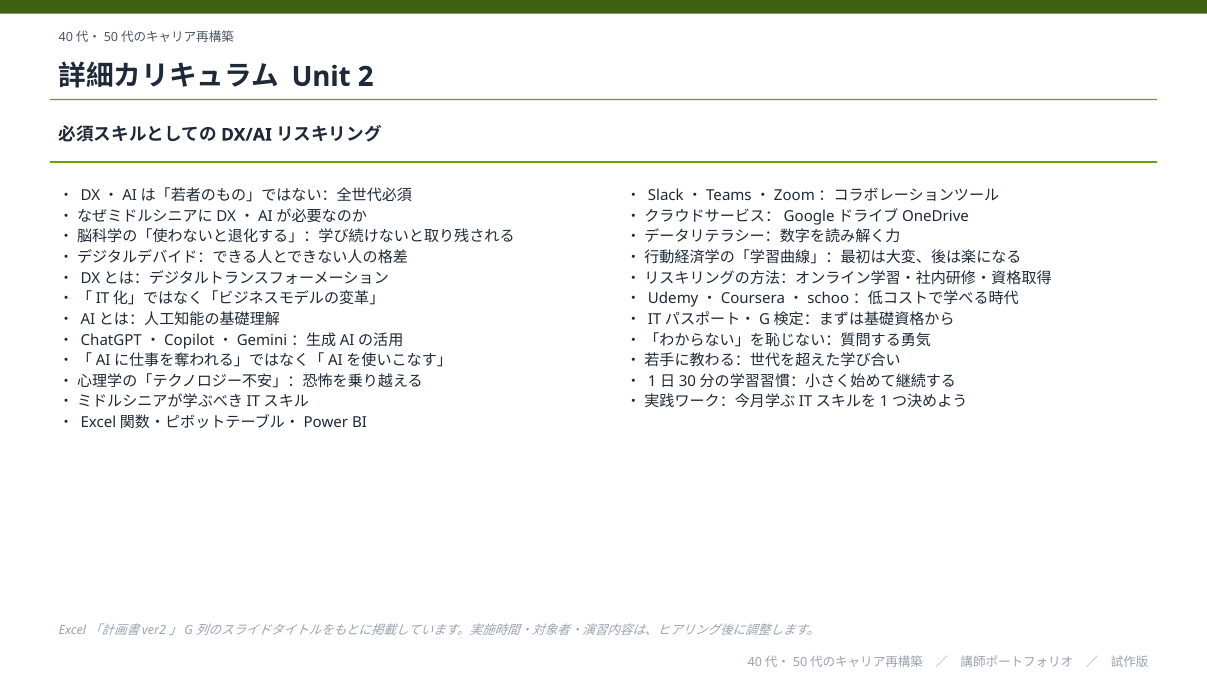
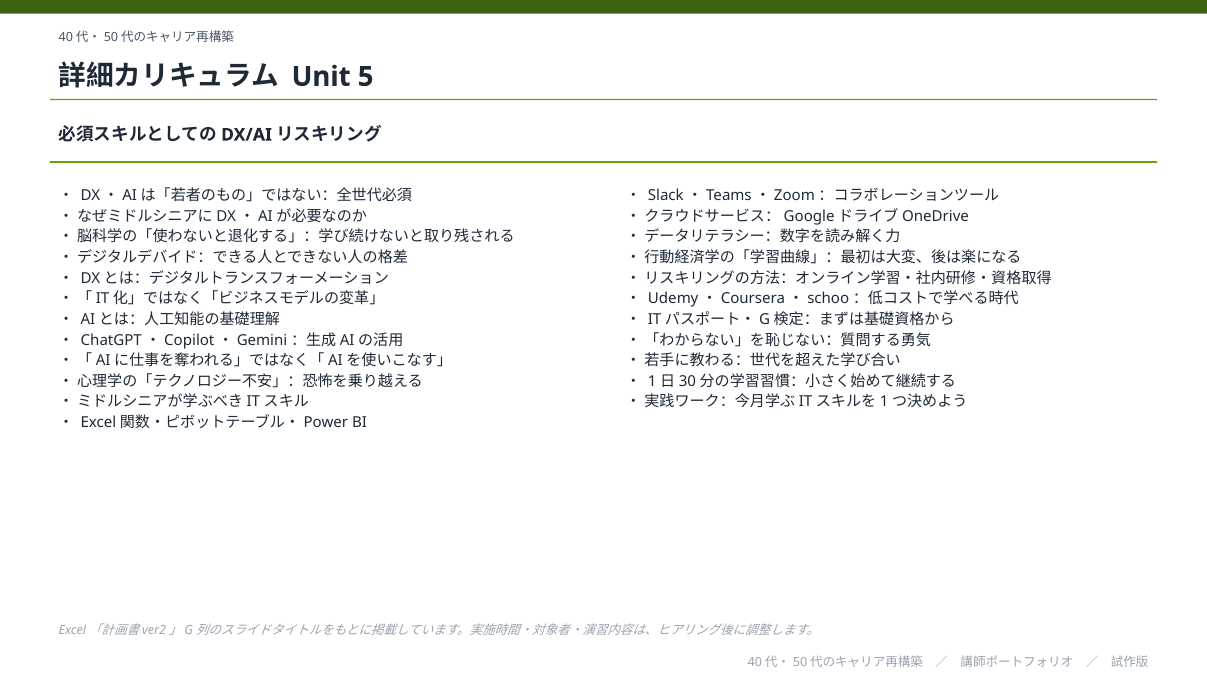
2: 2 -> 5 (366, 77)
